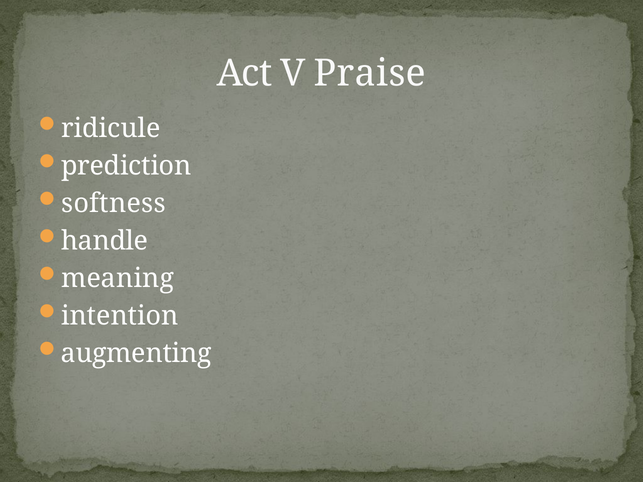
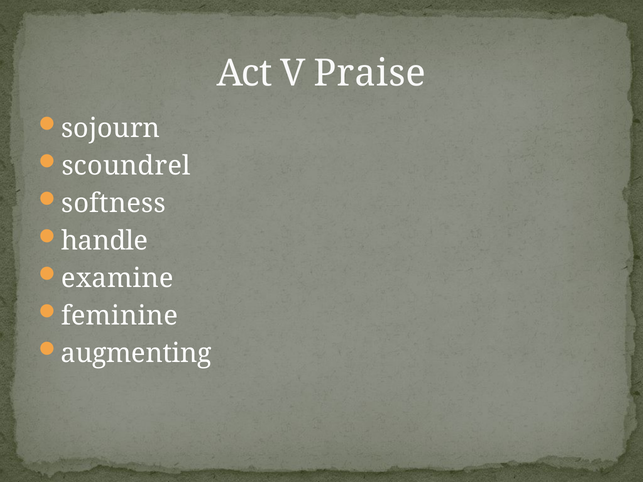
ridicule: ridicule -> sojourn (111, 128)
prediction: prediction -> scoundrel (126, 166)
meaning: meaning -> examine (117, 278)
intention: intention -> feminine (120, 316)
